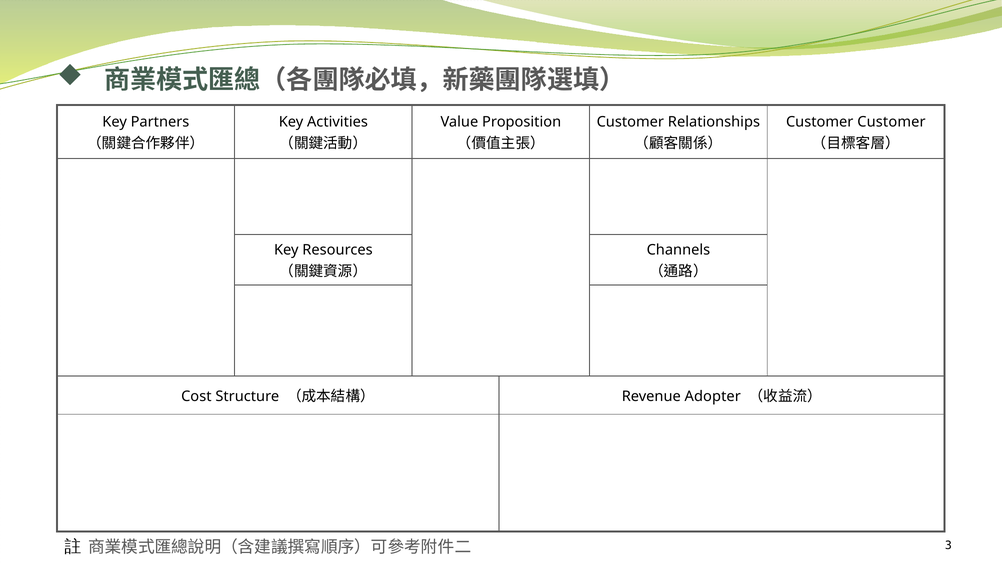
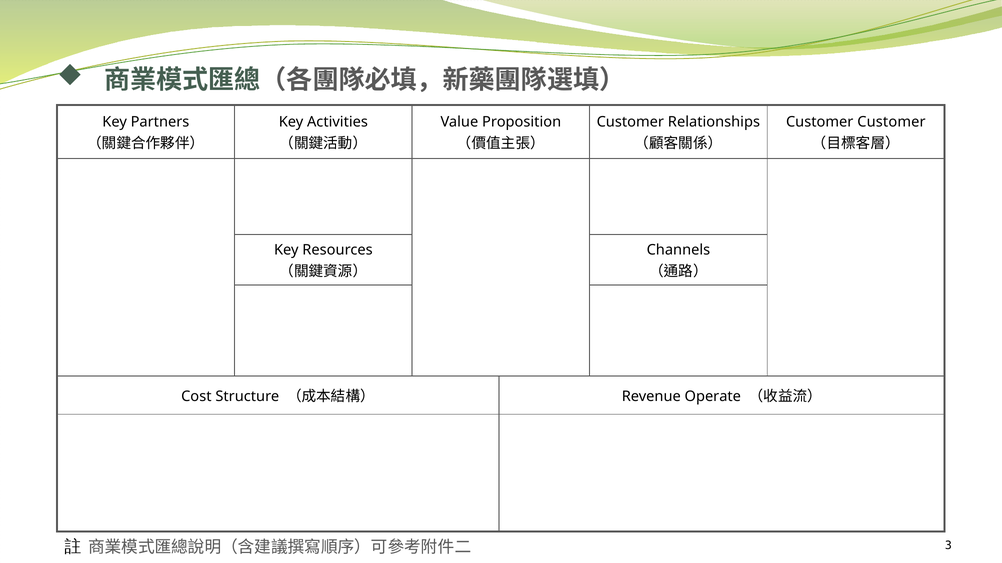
Adopter: Adopter -> Operate (713, 397)
